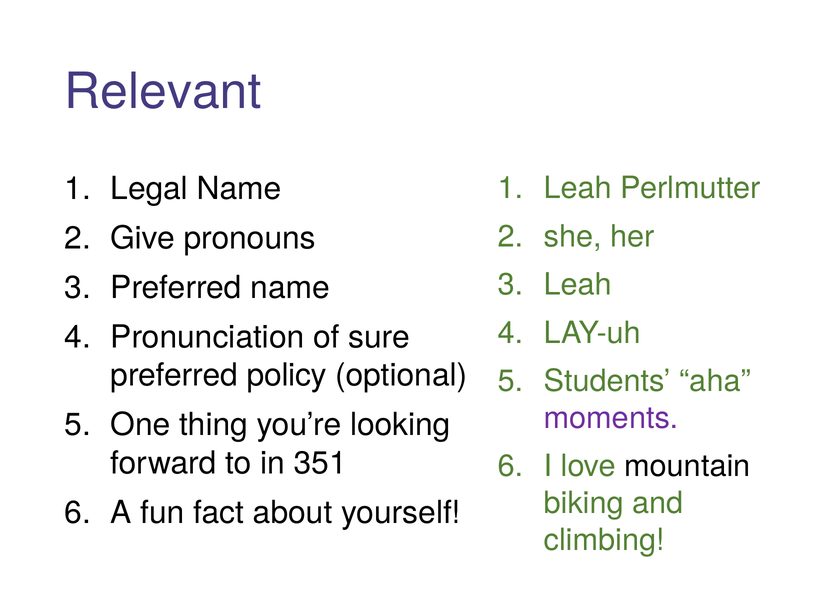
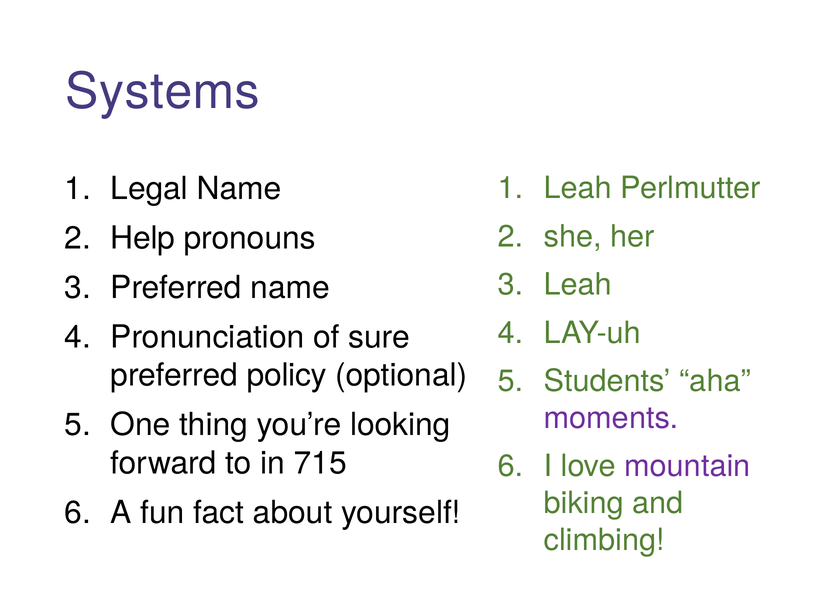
Relevant: Relevant -> Systems (163, 92)
Give: Give -> Help (143, 238)
351: 351 -> 715 (320, 463)
mountain colour: black -> purple (687, 466)
